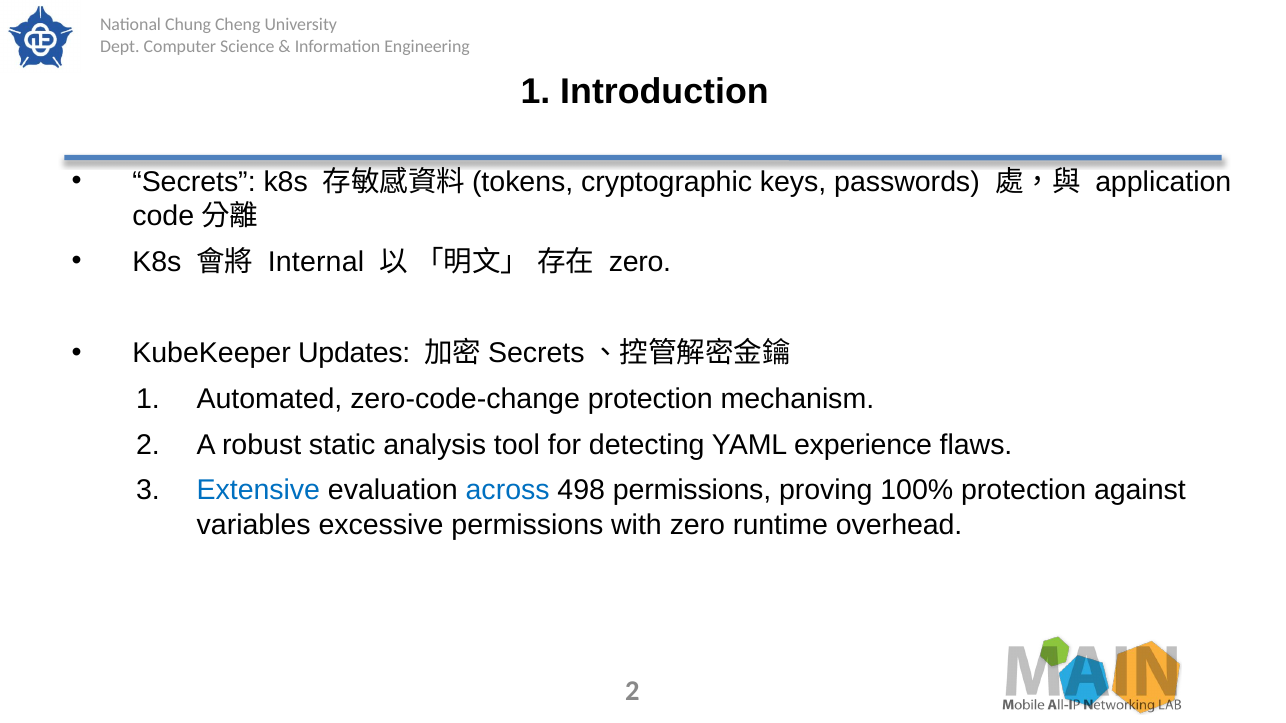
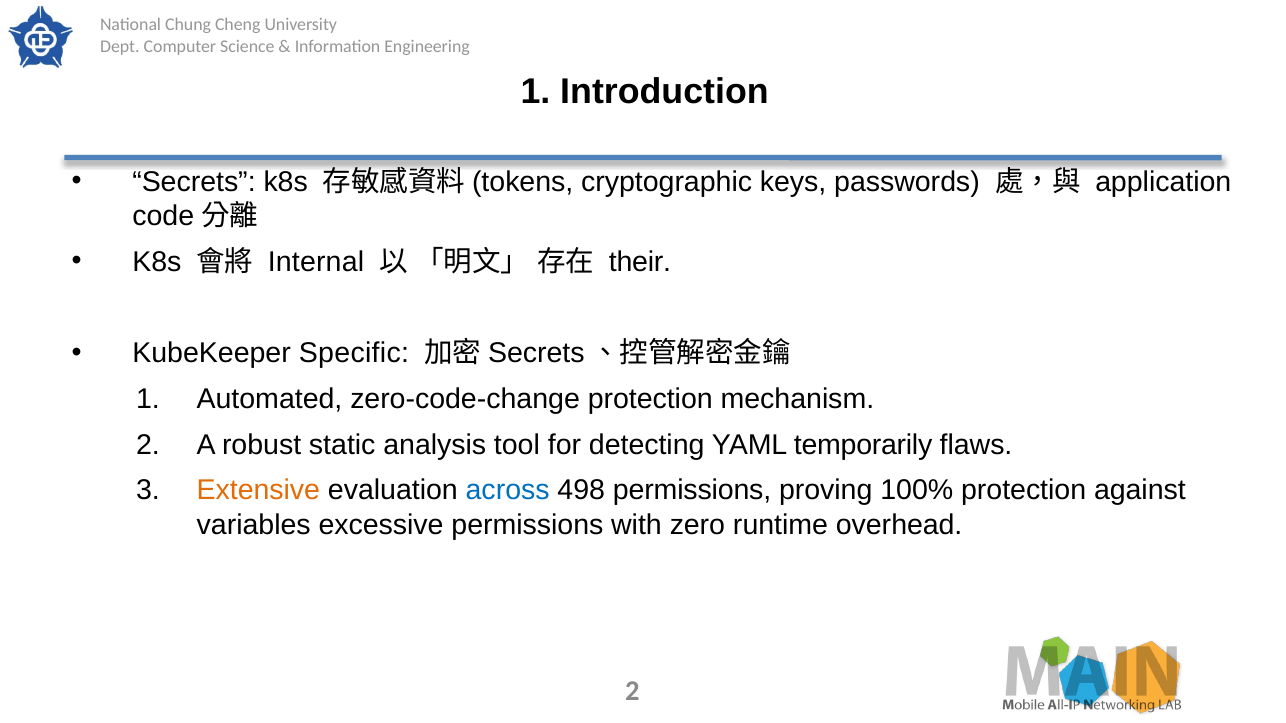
zero: zero -> their (640, 262)
Updates: Updates -> Specific (354, 354)
experience: experience -> temporarily (863, 445)
Extensive colour: blue -> orange (258, 491)
